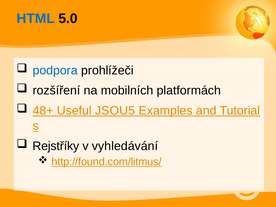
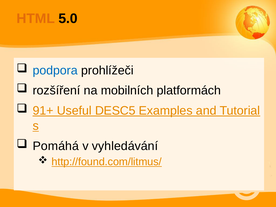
HTML colour: blue -> orange (36, 19)
48+: 48+ -> 91+ (43, 111)
JSOU5: JSOU5 -> DESC5 (115, 111)
Rejstříky: Rejstříky -> Pomáhá (56, 146)
